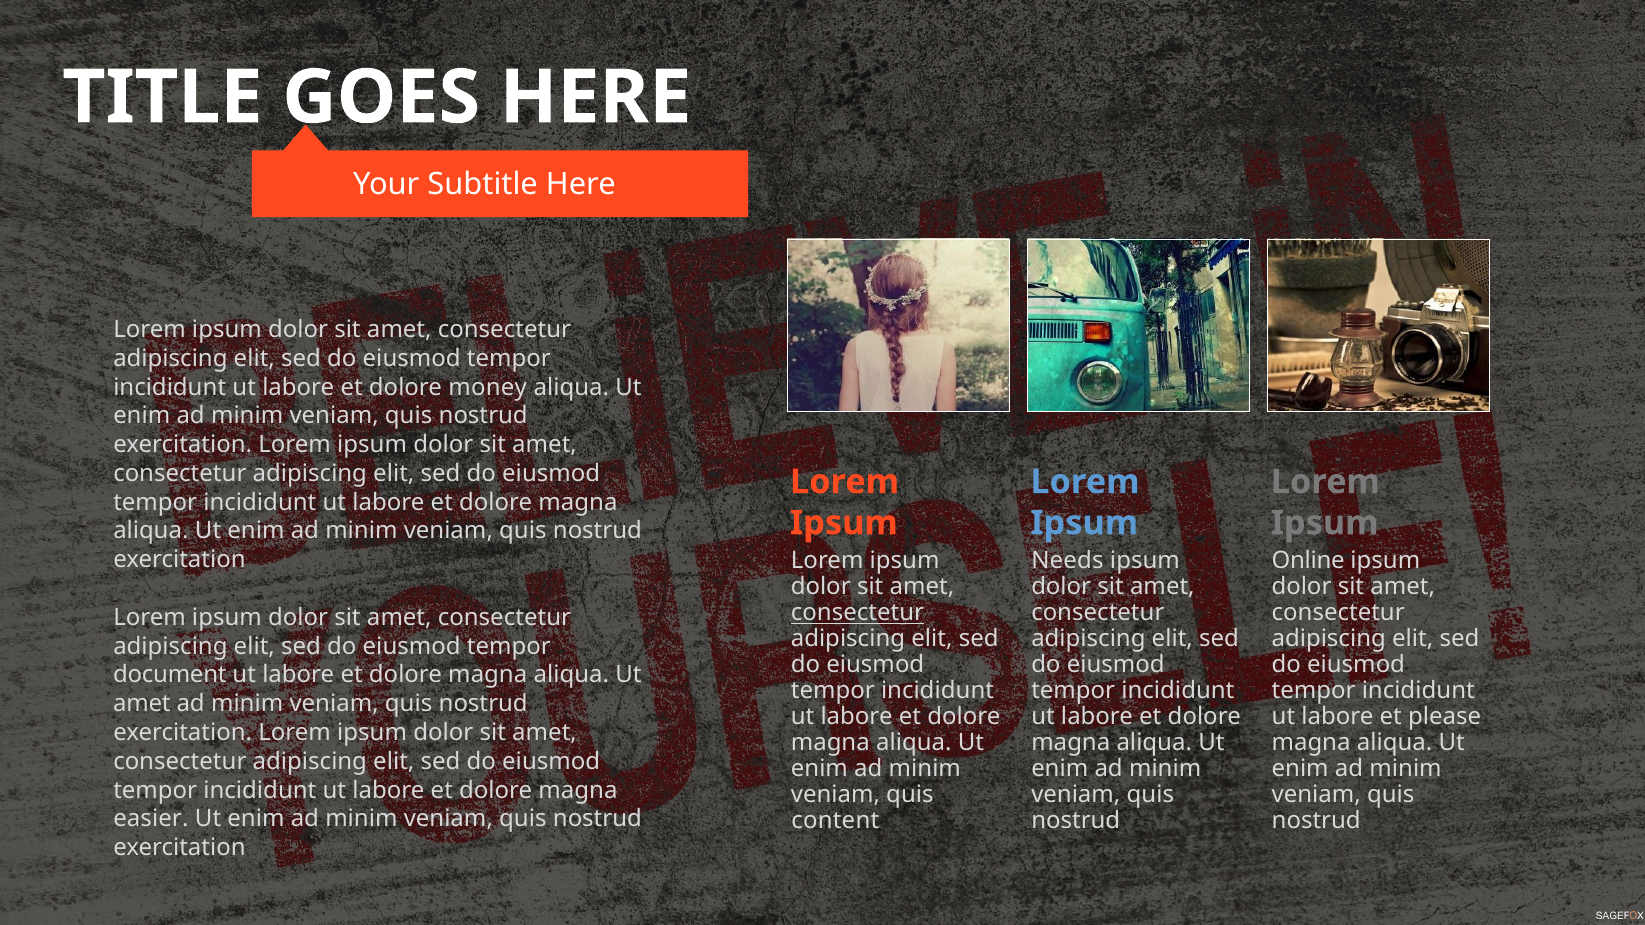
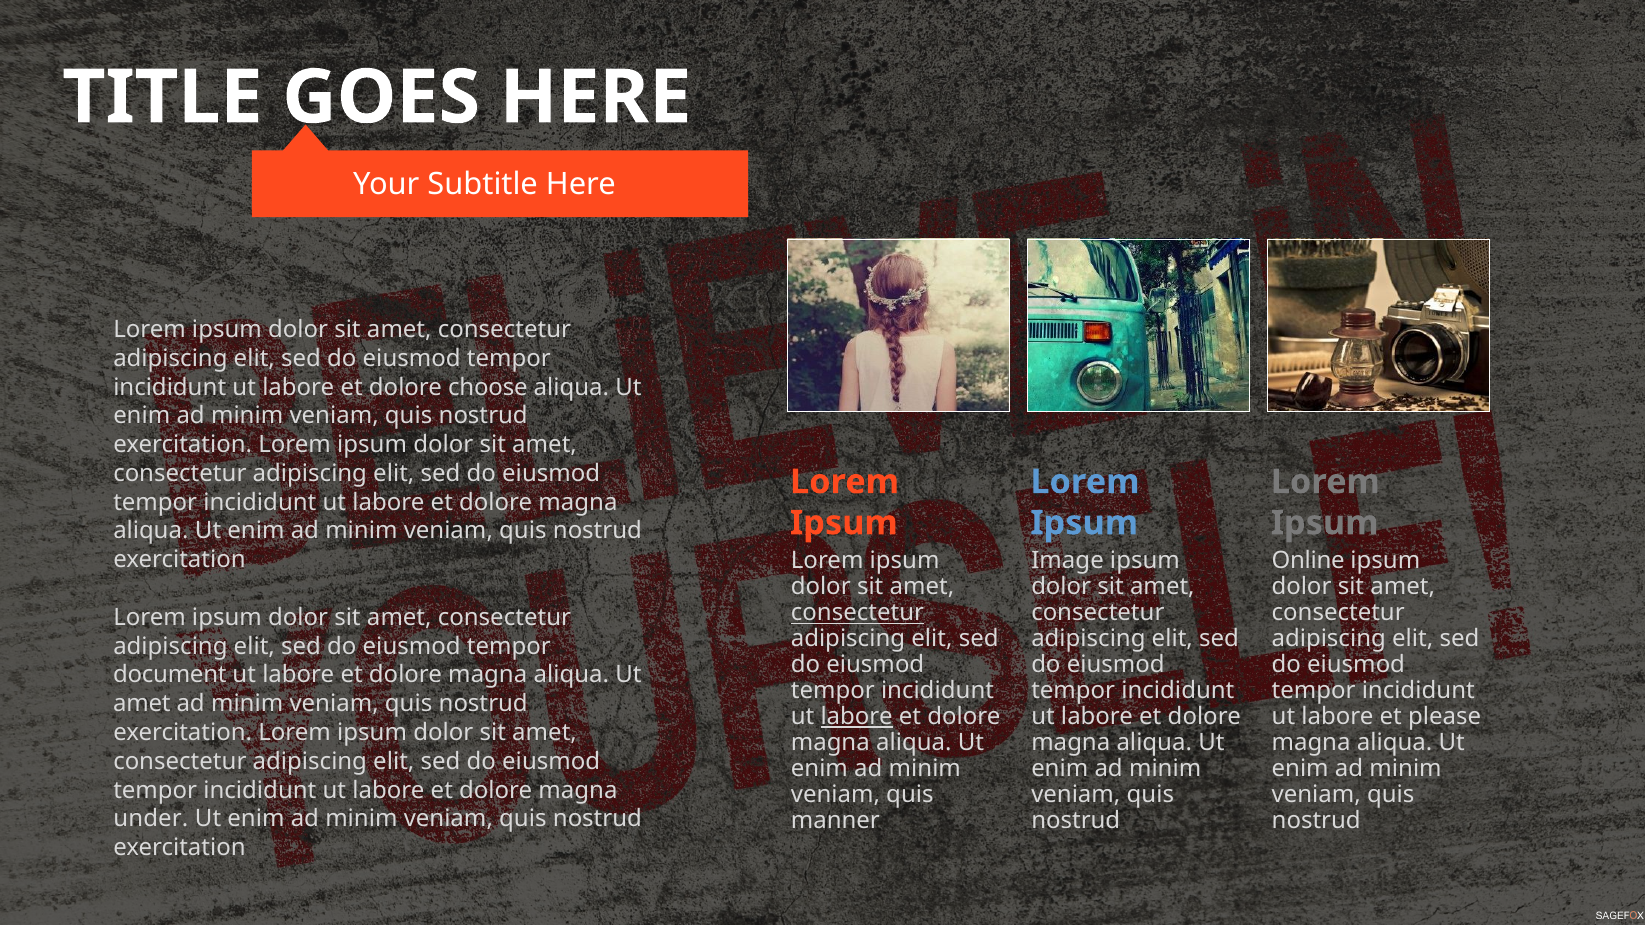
money: money -> choose (488, 387)
Needs: Needs -> Image (1068, 561)
labore underline: none -> present (857, 717)
easier: easier -> under (151, 819)
content: content -> manner (835, 821)
